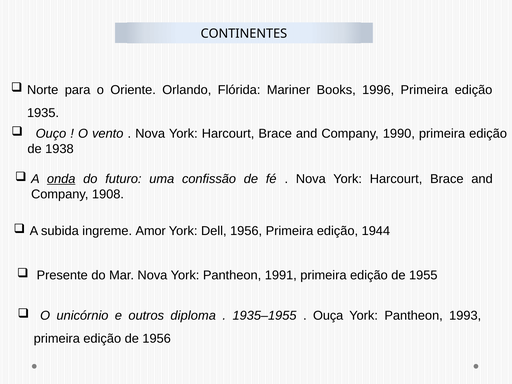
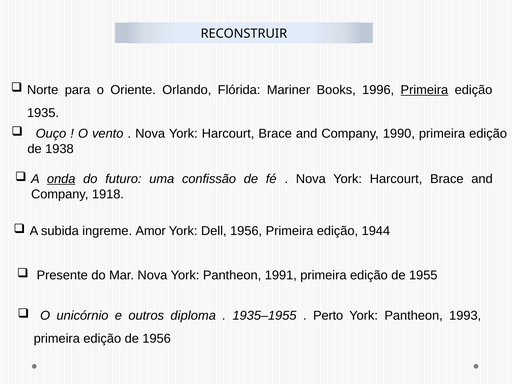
CONTINENTES: CONTINENTES -> RECONSTRUIR (244, 34)
Primeira underline: none -> present (424, 90)
1908: 1908 -> 1918 (108, 194)
Ouça: Ouça -> Perto (328, 316)
